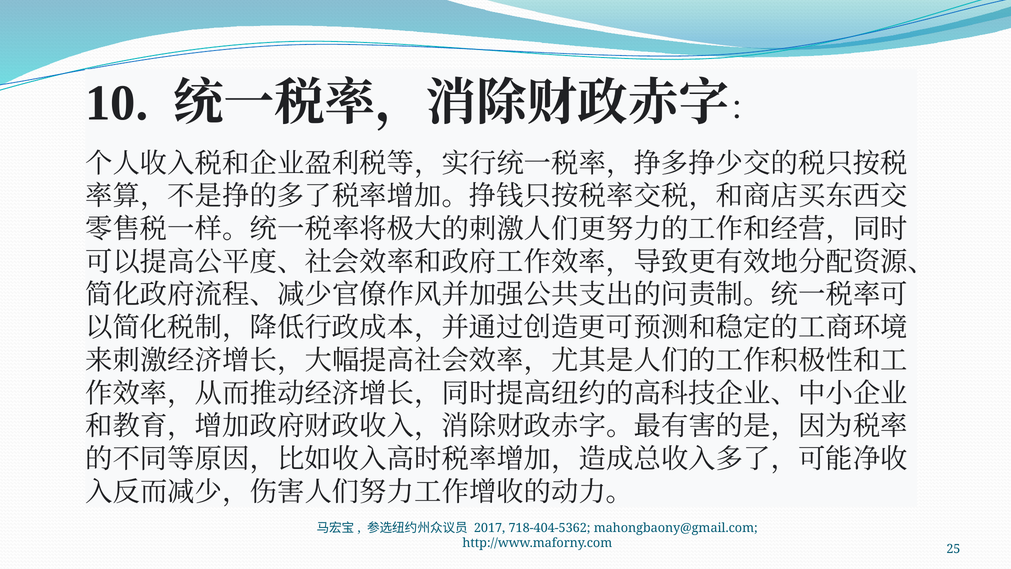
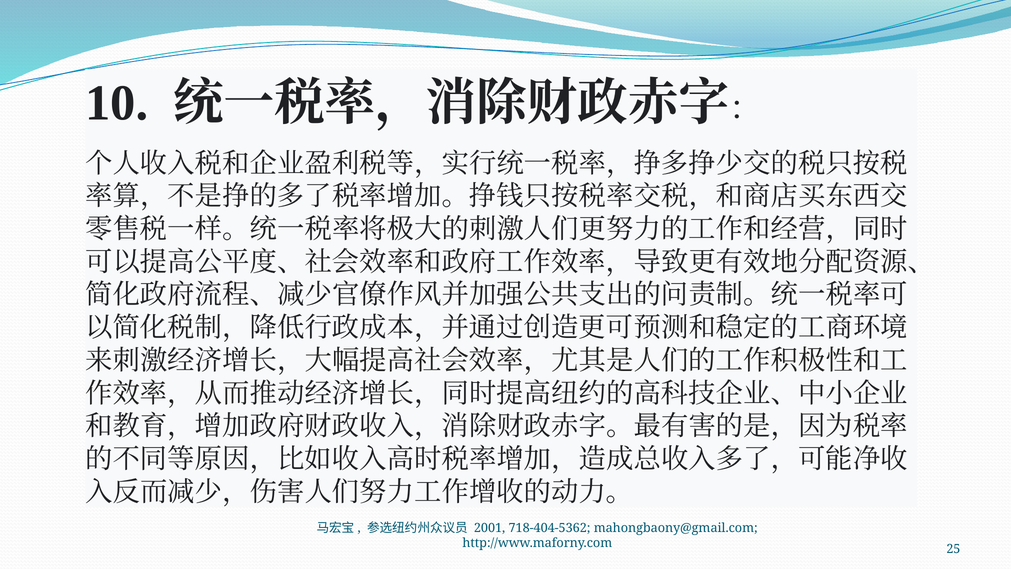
2017: 2017 -> 2001 (490, 528)
